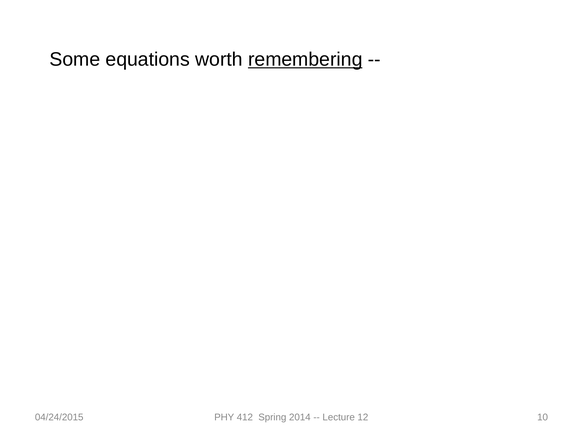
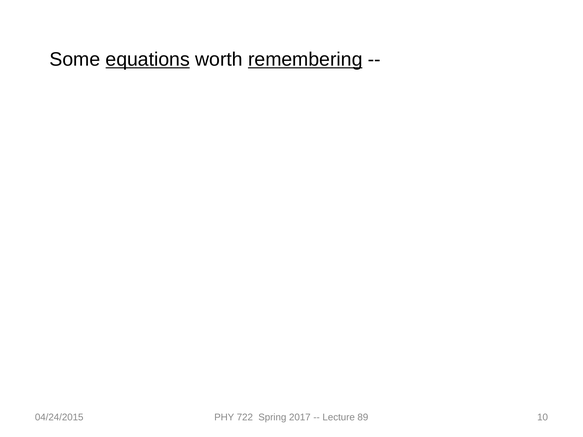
equations underline: none -> present (148, 60)
412: 412 -> 722 (245, 418)
2014: 2014 -> 2017 (300, 418)
12: 12 -> 89 (363, 418)
